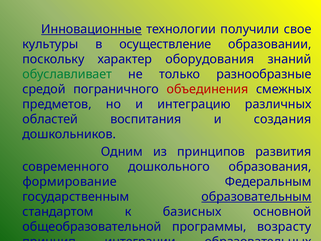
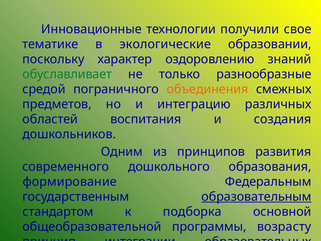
Инновационные underline: present -> none (91, 29)
культуры: культуры -> тематике (50, 44)
осуществление: осуществление -> экологические (165, 44)
оборудования: оборудования -> оздоровлению (210, 59)
объединения colour: red -> orange (207, 89)
базисных: базисных -> подборка (192, 212)
